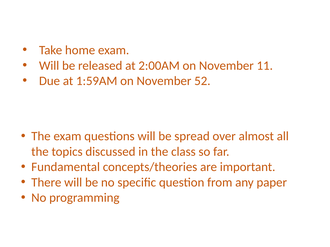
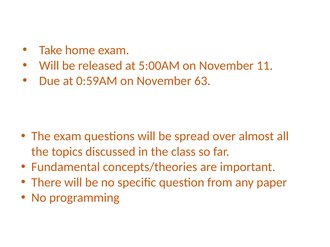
2:00AM: 2:00AM -> 5:00AM (159, 66)
1:59AM: 1:59AM -> 0:59AM (97, 81)
52: 52 -> 63 (202, 81)
